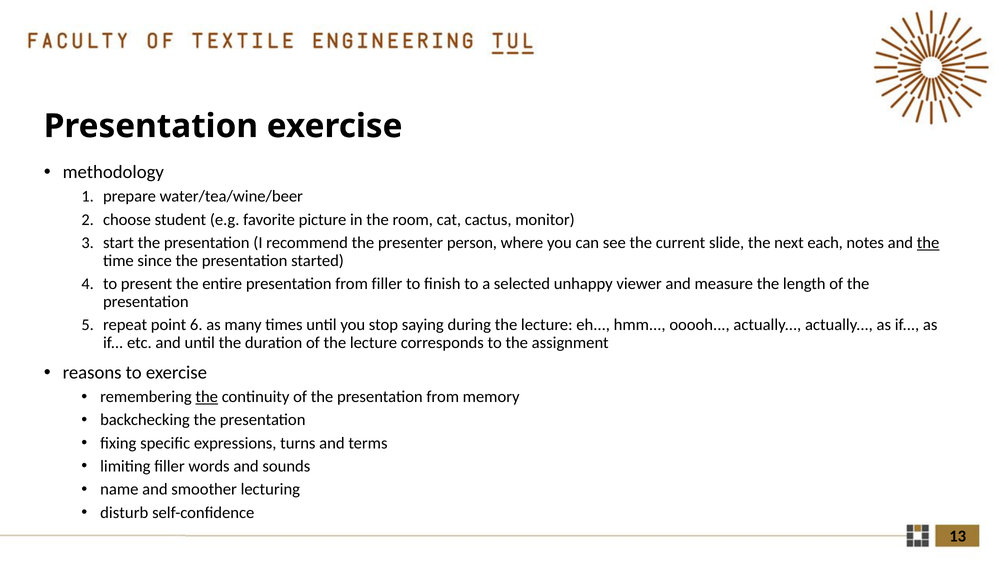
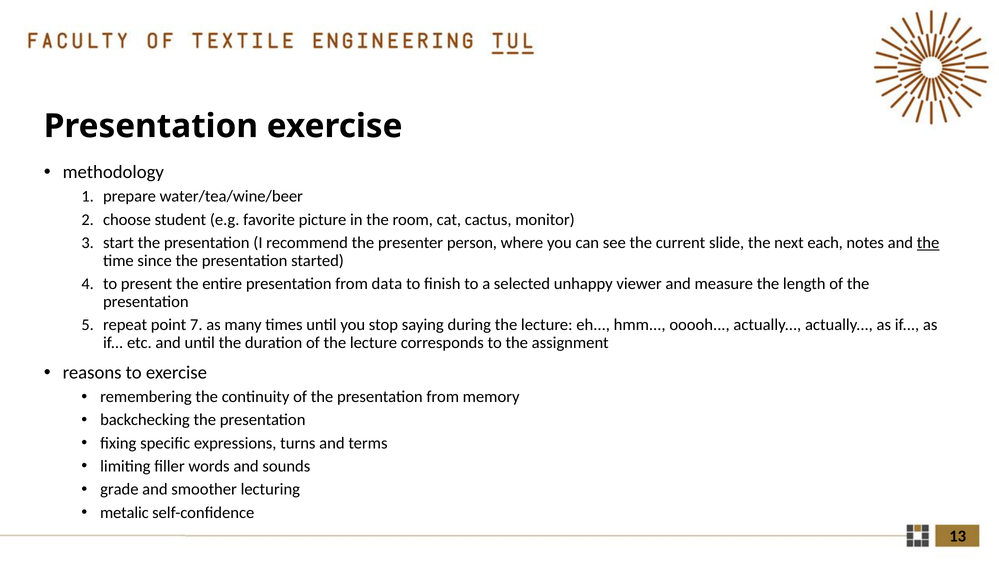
from filler: filler -> data (387, 284)
6: 6 -> 7 (196, 325)
the underline: present -> none (207, 397)
name: name -> grade (119, 489)
disturb: disturb -> metalic (124, 512)
